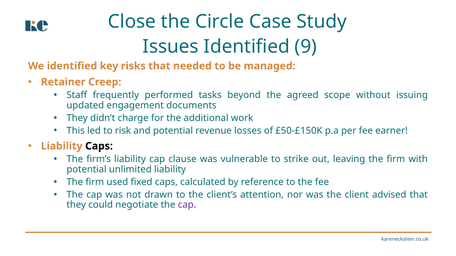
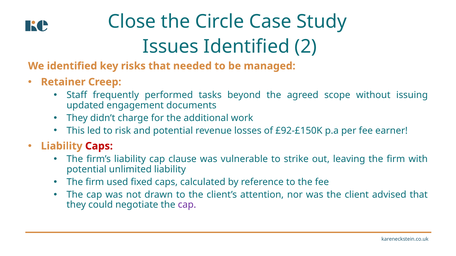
9: 9 -> 2 (306, 47)
£50-£150K: £50-£150K -> £92-£150K (299, 131)
Caps colour: black -> red (99, 146)
